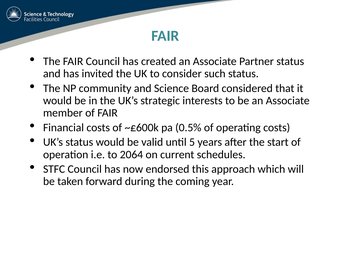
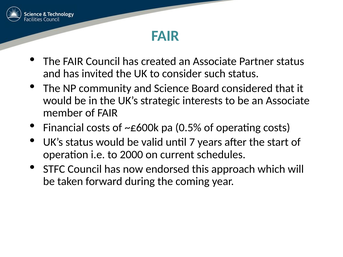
5: 5 -> 7 (192, 142)
2064: 2064 -> 2000 (131, 155)
